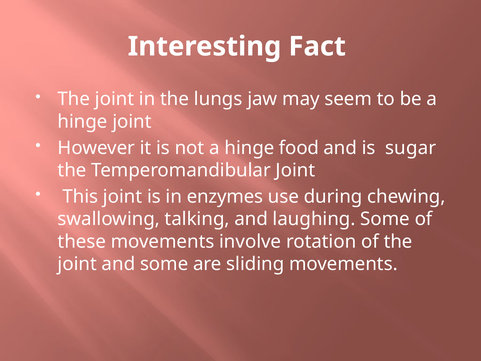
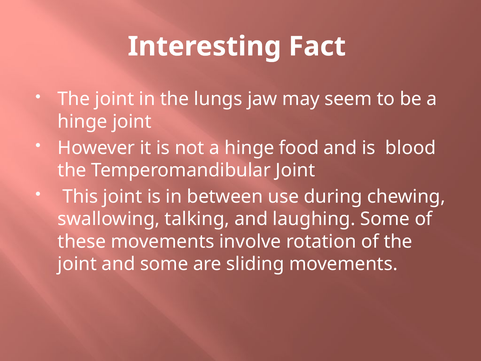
sugar: sugar -> blood (411, 148)
enzymes: enzymes -> between (225, 196)
